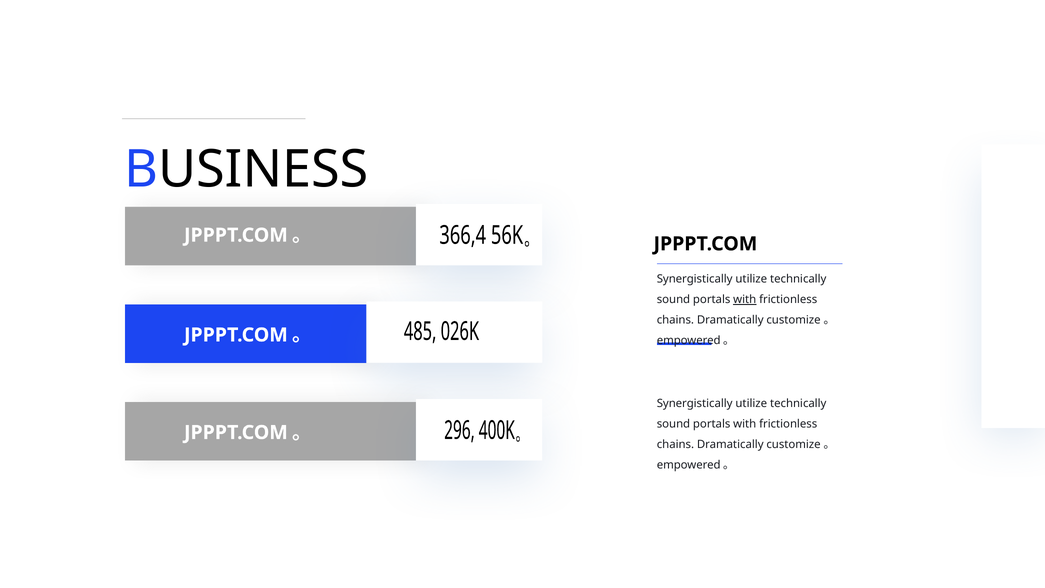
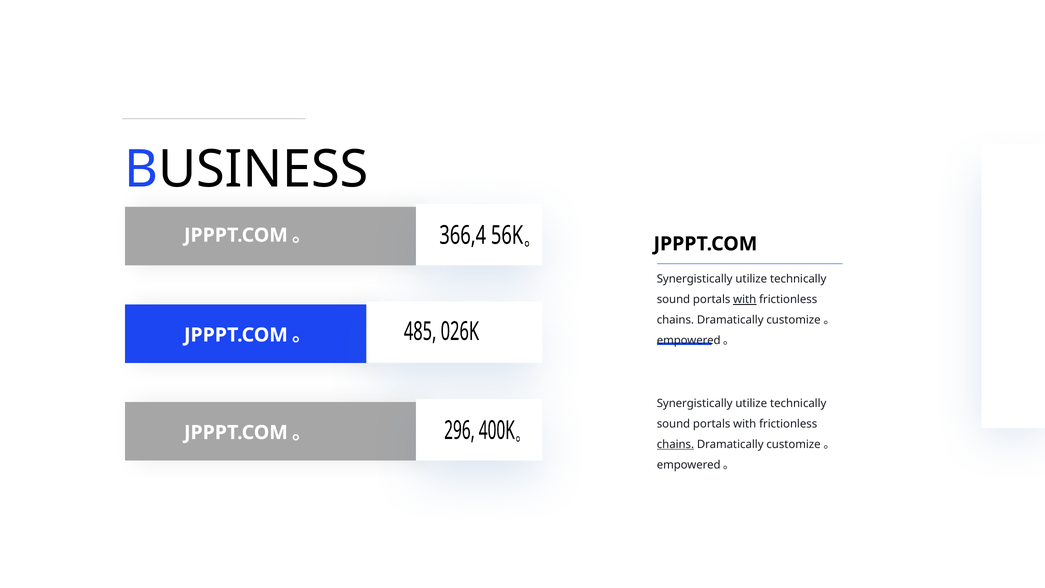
chains underline: none -> present (675, 444)
